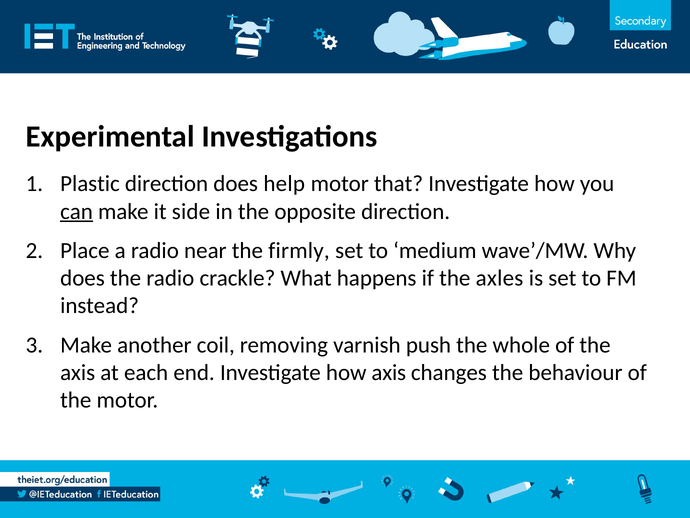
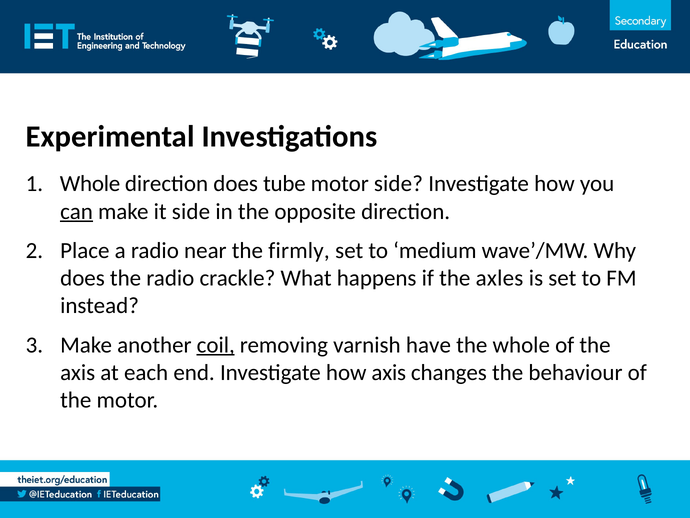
Plastic: Plastic -> Whole (90, 184)
help: help -> tube (284, 184)
motor that: that -> side (398, 184)
coil underline: none -> present (216, 345)
push: push -> have (428, 345)
